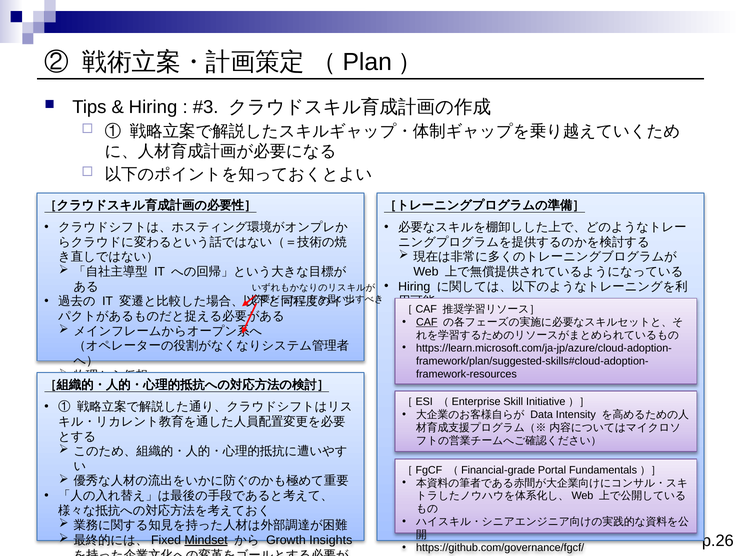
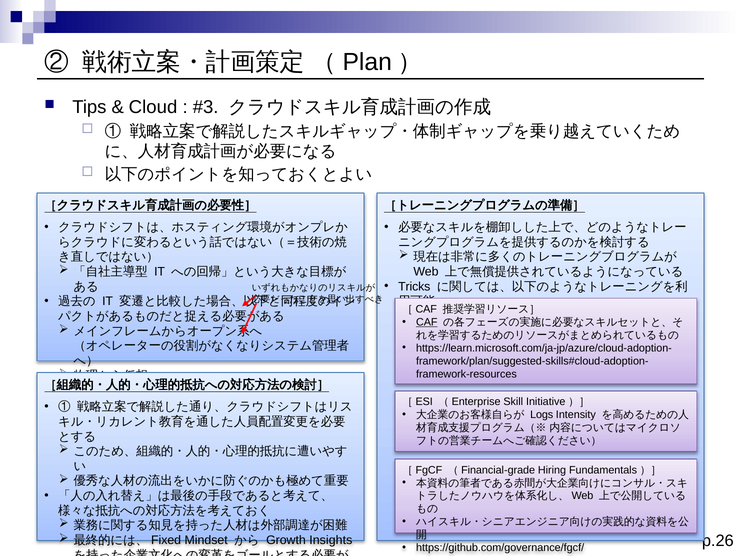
Hiring: Hiring -> Cloud (153, 107)
Hiring: Hiring -> Tricks (414, 286)
Data: Data -> Logs (542, 415)
Portal: Portal -> Hiring (552, 470)
Mindset underline: present -> none (206, 540)
